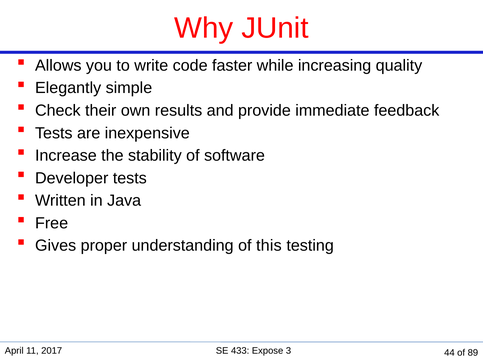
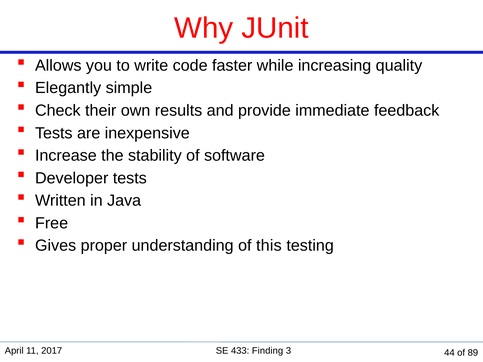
Expose: Expose -> Finding (268, 351)
